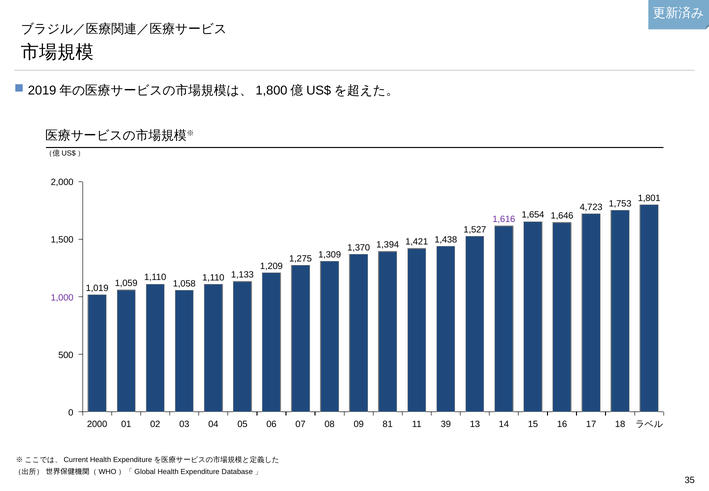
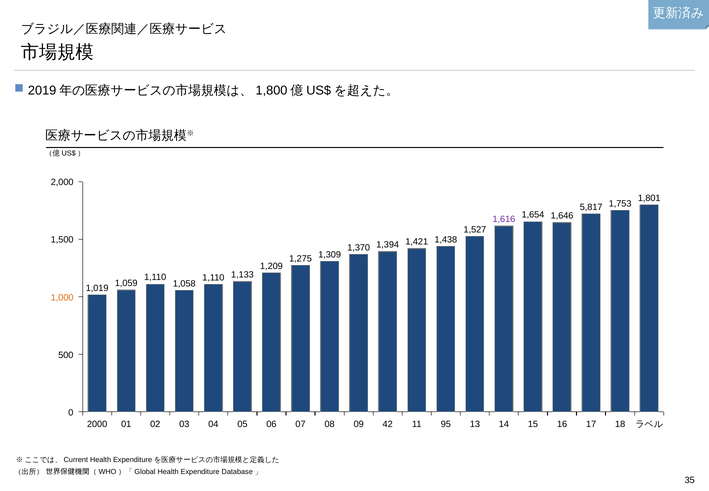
4,723: 4,723 -> 5,817 (591, 207)
1,000 colour: purple -> orange (62, 297)
81: 81 -> 42 (388, 424)
39: 39 -> 95 (446, 424)
